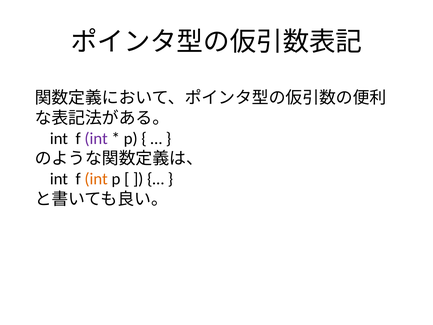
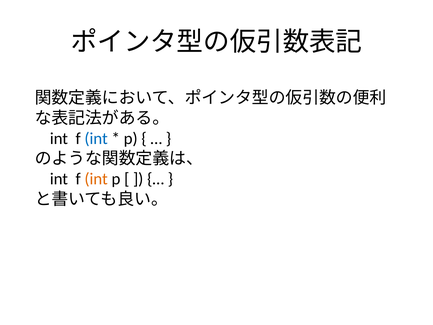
int colour: purple -> blue (96, 138)
